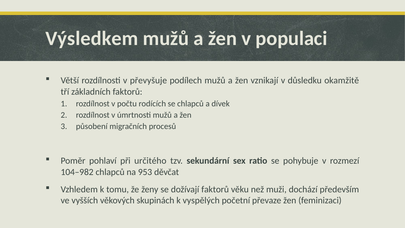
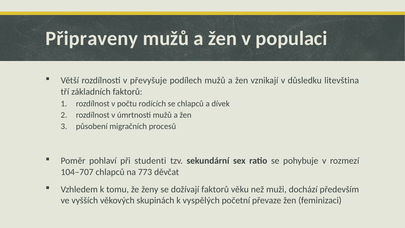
Výsledkem: Výsledkem -> Připraveny (92, 38)
okamžitě: okamžitě -> litevština (342, 80)
určitého: určitého -> studenti (150, 161)
104–982: 104–982 -> 104–707 (77, 172)
953: 953 -> 773 (145, 172)
